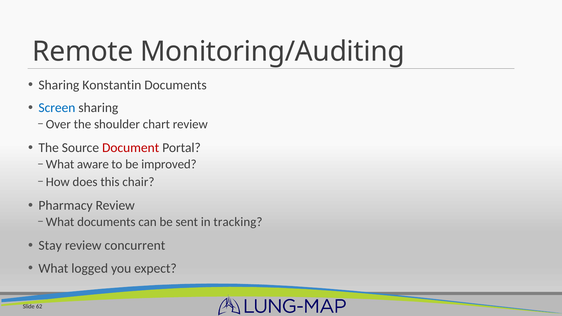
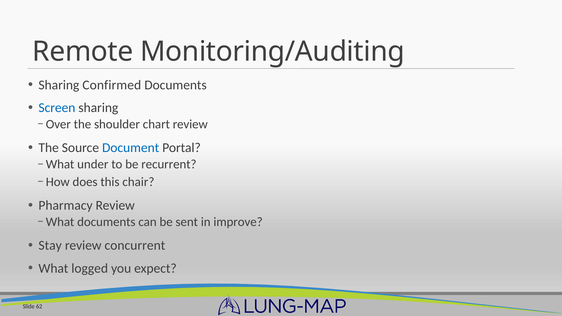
Konstantin: Konstantin -> Confirmed (112, 85)
Document colour: red -> blue (131, 148)
aware: aware -> under (93, 164)
improved: improved -> recurrent (169, 164)
tracking: tracking -> improve (238, 222)
